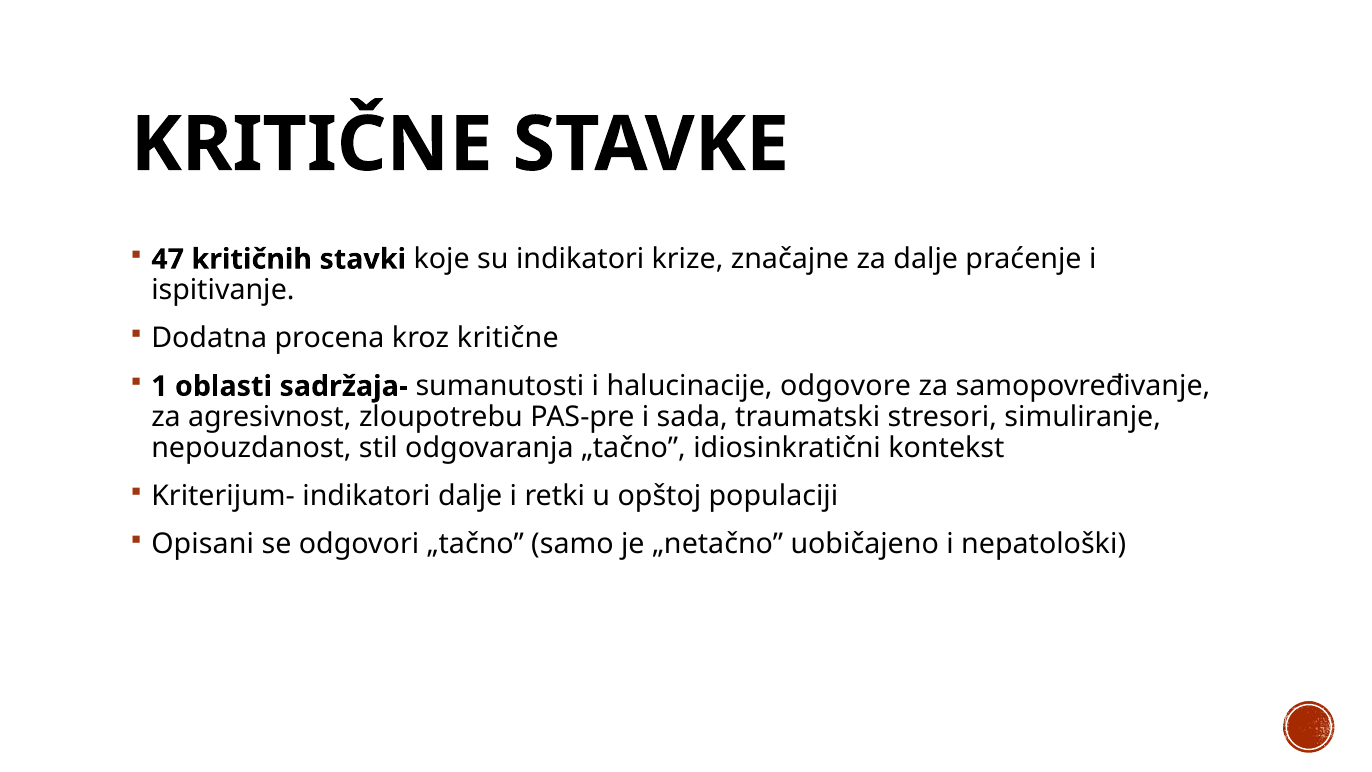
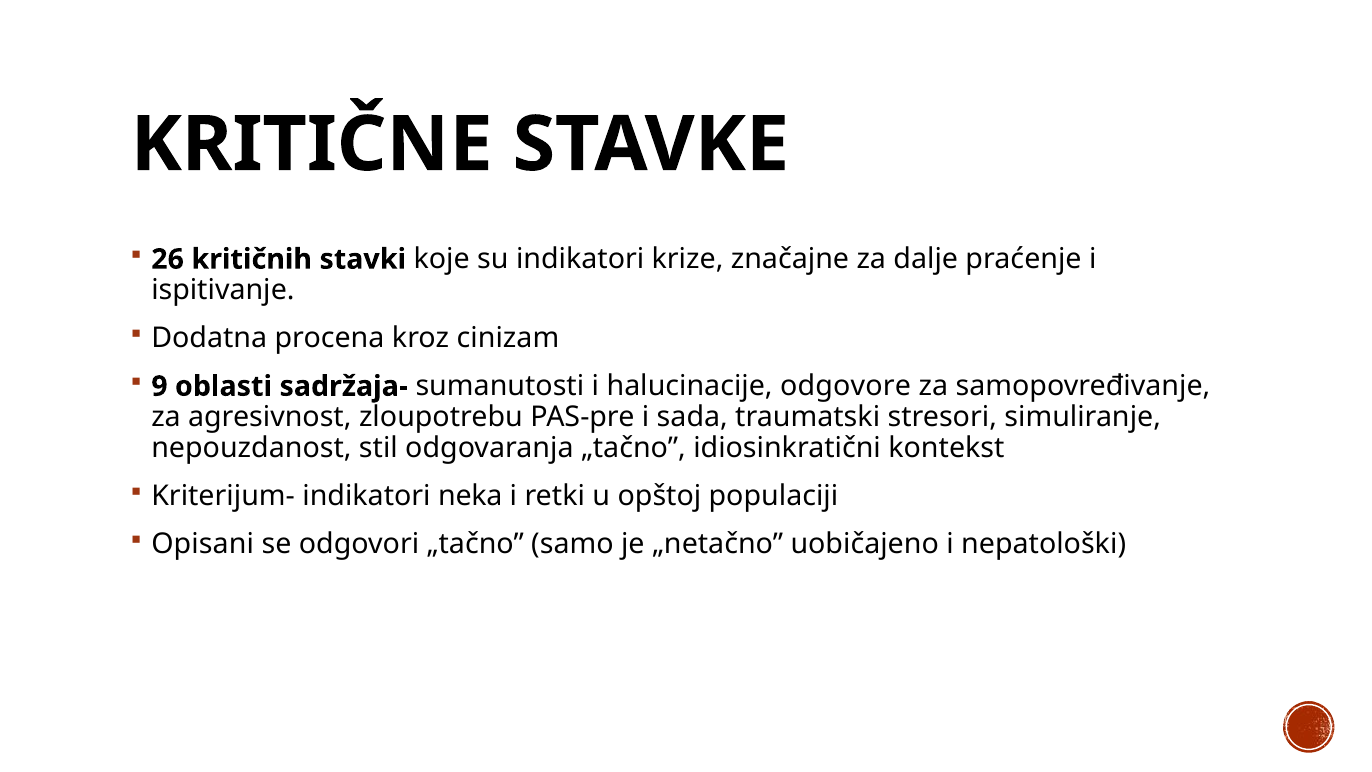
47: 47 -> 26 (168, 259)
kroz kritične: kritične -> cinizam (508, 338)
1: 1 -> 9 (159, 386)
indikatori dalje: dalje -> neka (470, 496)
